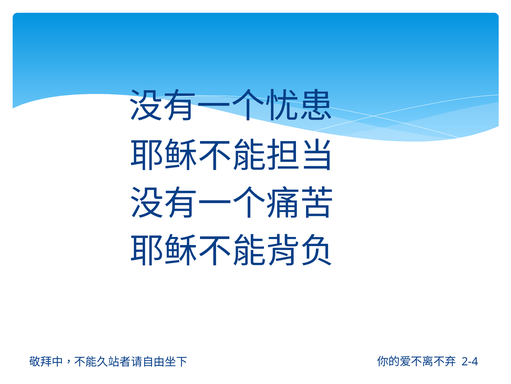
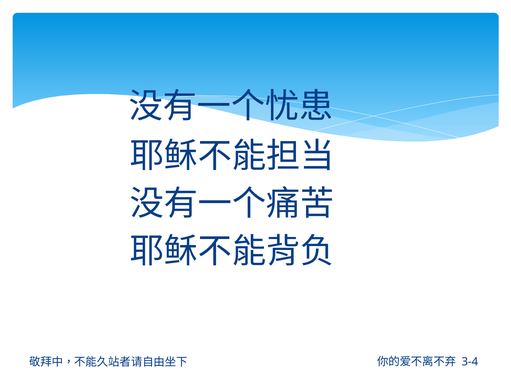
2-4: 2-4 -> 3-4 (470, 361)
